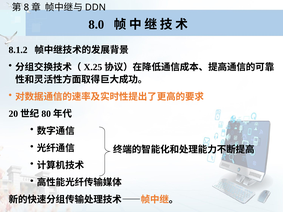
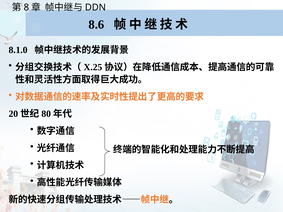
8.0: 8.0 -> 8.6 (96, 25)
8.1.2: 8.1.2 -> 8.1.0 (18, 50)
